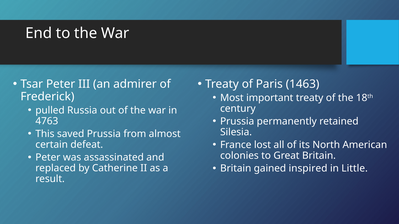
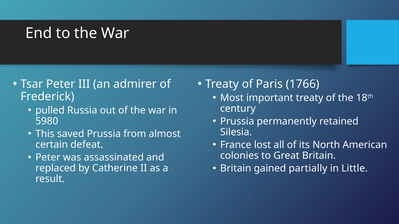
1463: 1463 -> 1766 (303, 84)
4763: 4763 -> 5980 (47, 121)
inspired: inspired -> partially (308, 169)
